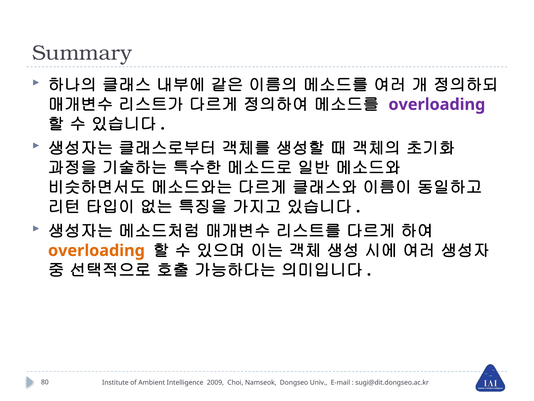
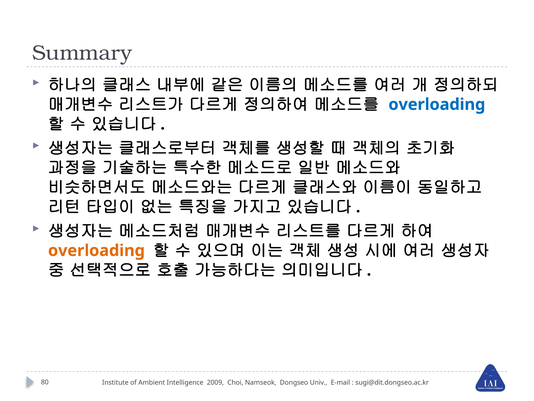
overloading colour: purple -> blue (437, 104)
